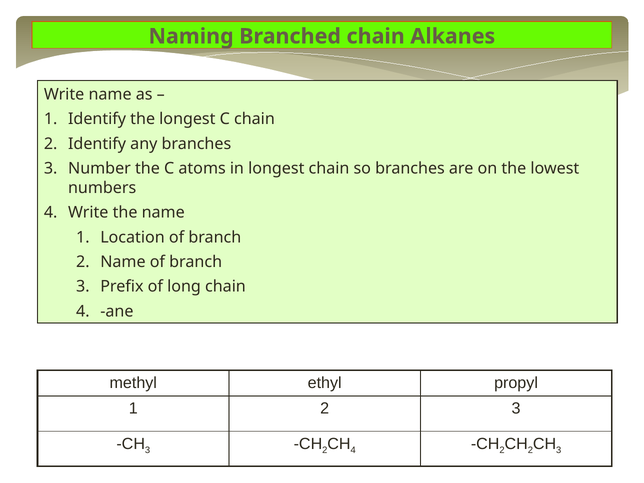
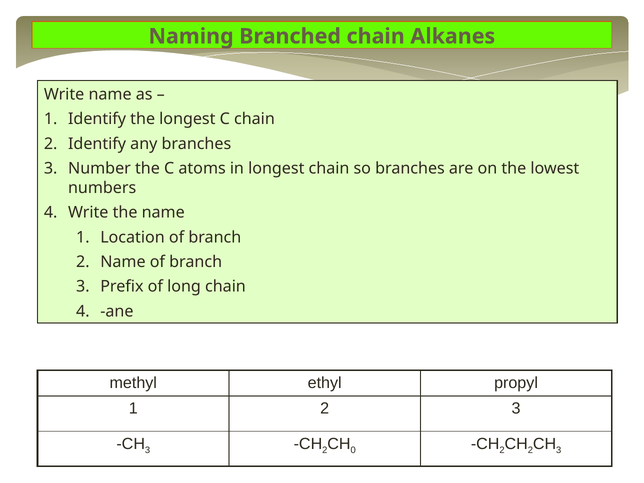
4: 4 -> 0 (353, 450)
